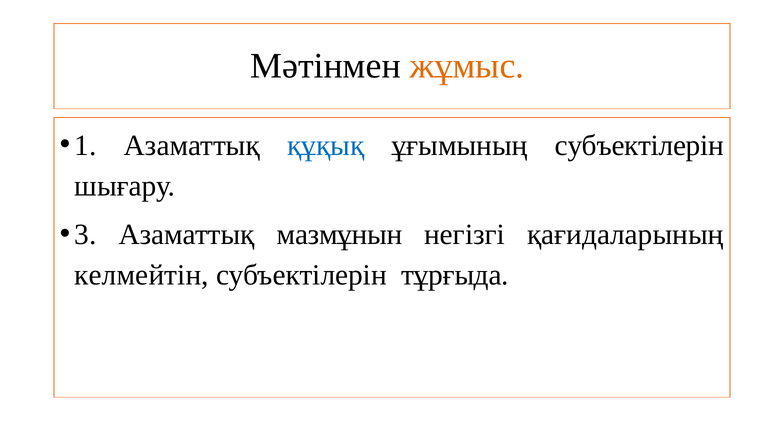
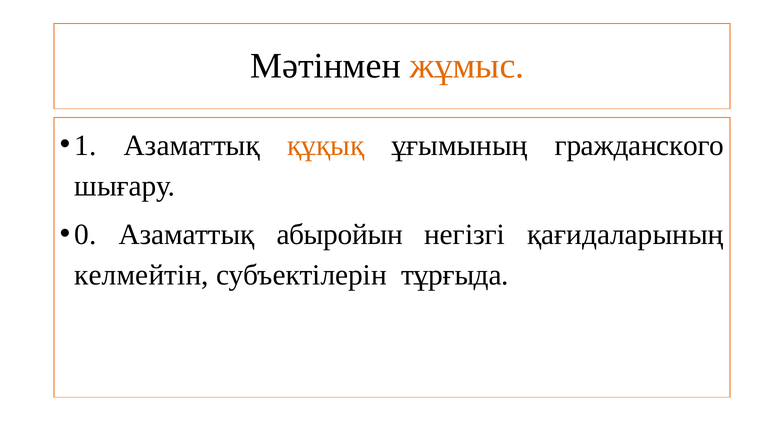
құқық colour: blue -> orange (326, 145)
ұғымының субъектілерін: субъектілерін -> гражданского (639, 145)
3: 3 -> 0 (85, 235)
мазмұнын: мазмұнын -> абыройын (340, 235)
